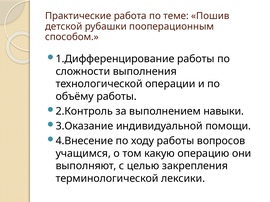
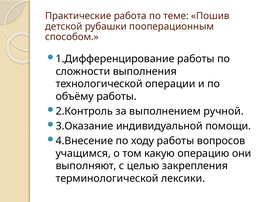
навыки: навыки -> ручной (224, 112)
